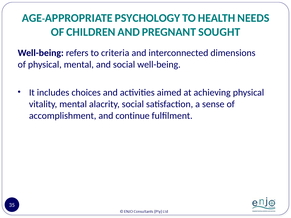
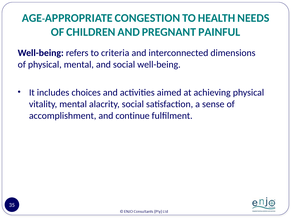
PSYCHOLOGY: PSYCHOLOGY -> CONGESTION (147, 18)
SOUGHT: SOUGHT -> PAINFUL (219, 32)
